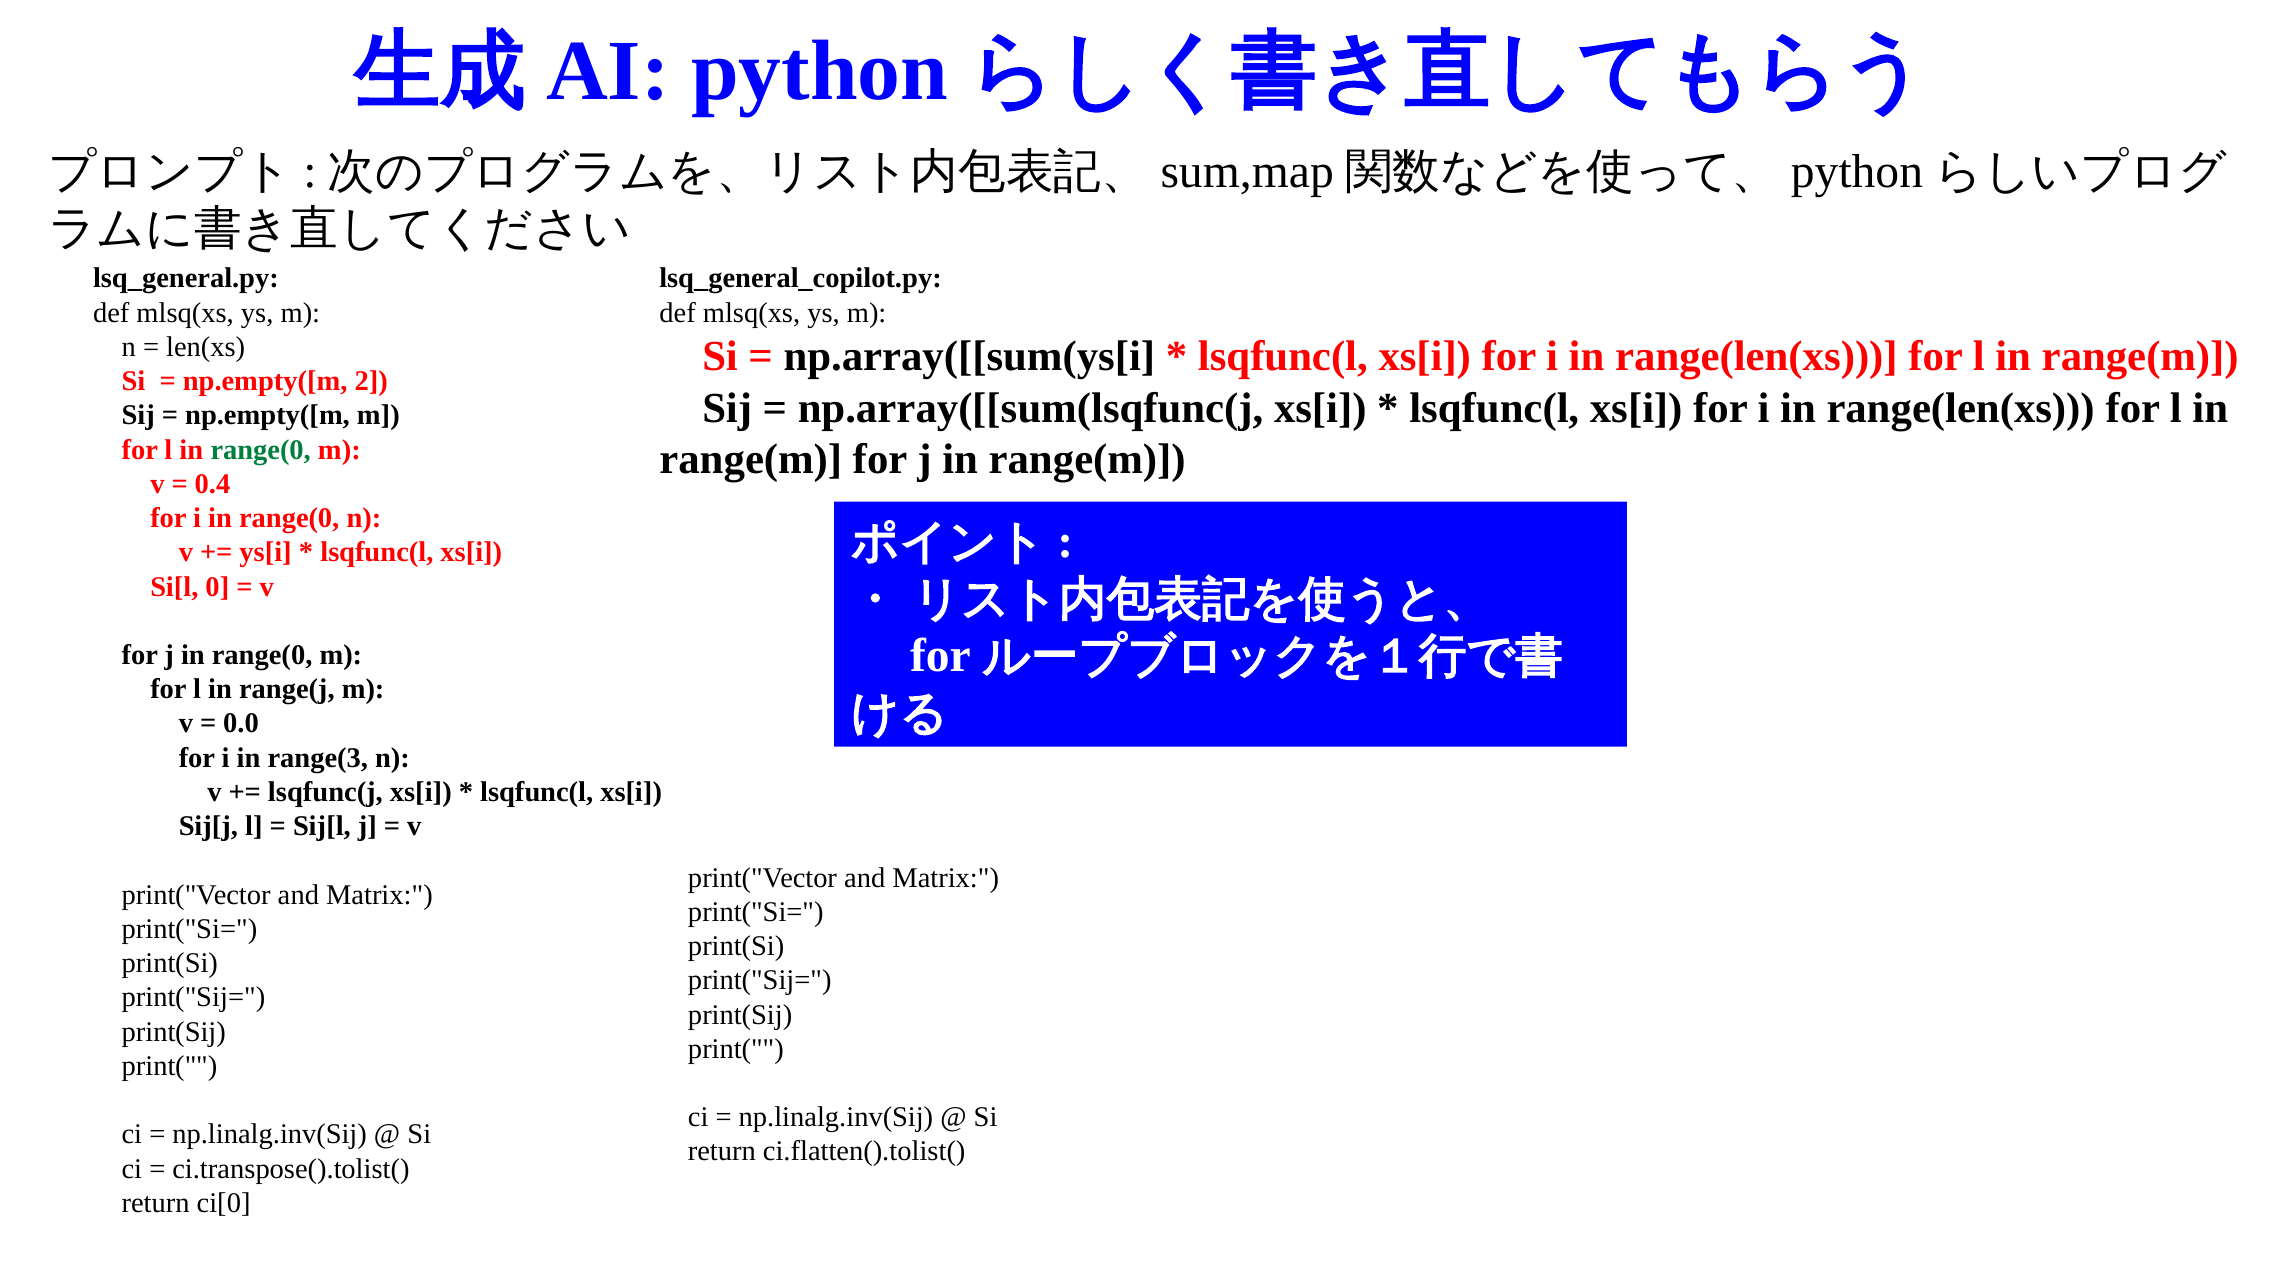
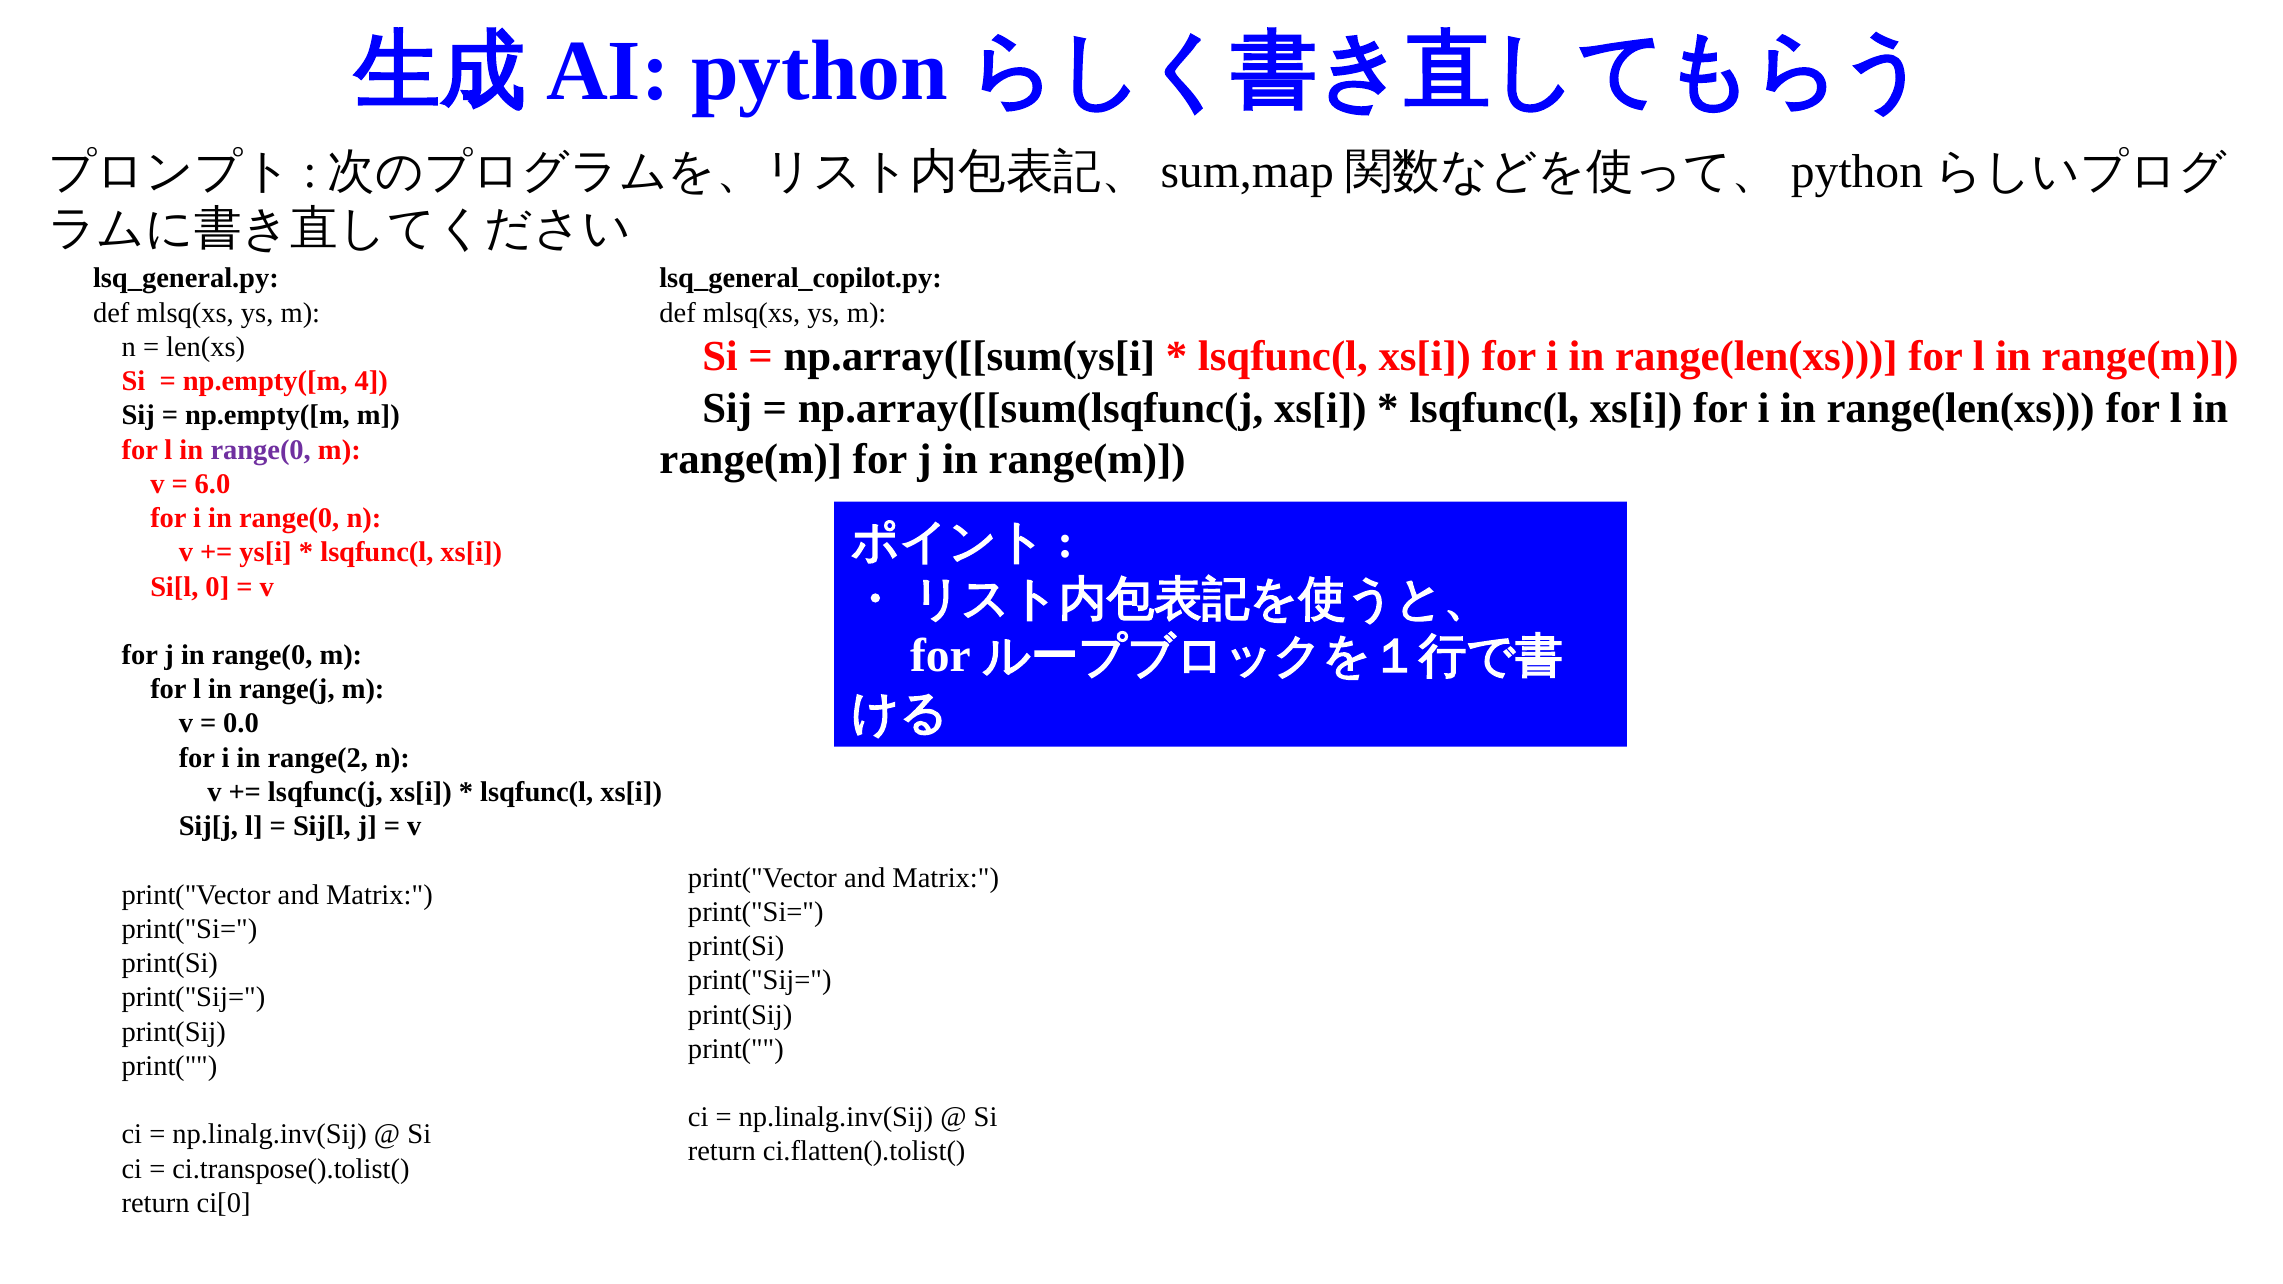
2: 2 -> 4 (371, 381)
range(0 colour: green -> purple (261, 450)
0.4: 0.4 -> 6.0 (213, 484)
range(3: range(3 -> range(2 (318, 758)
